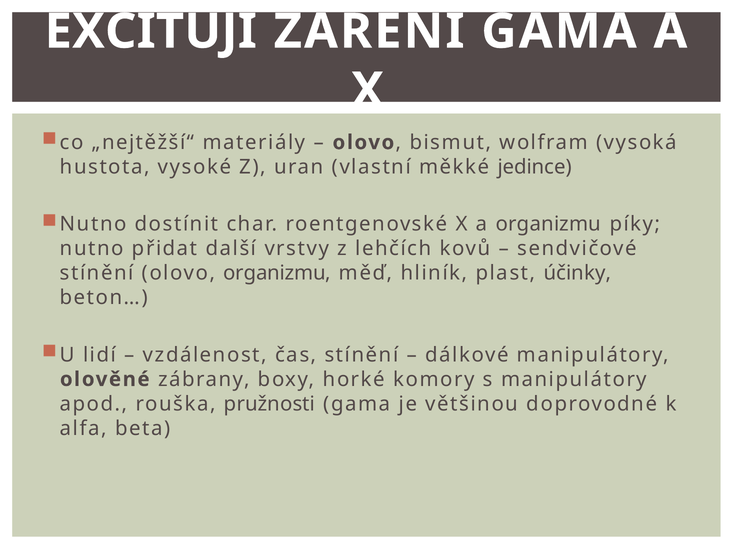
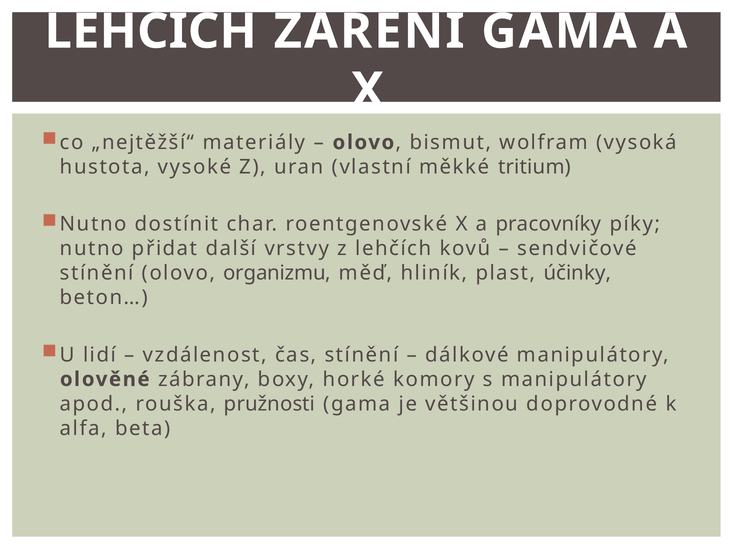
EXCITUJÍ: EXCITUJÍ -> LEHČÍCH (151, 32)
jedince: jedince -> tritium (535, 167)
a organizmu: organizmu -> pracovníky (548, 224)
